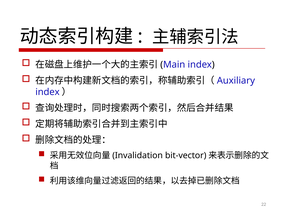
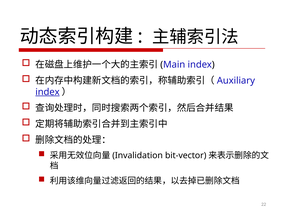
index underline: none -> present (47, 92)
